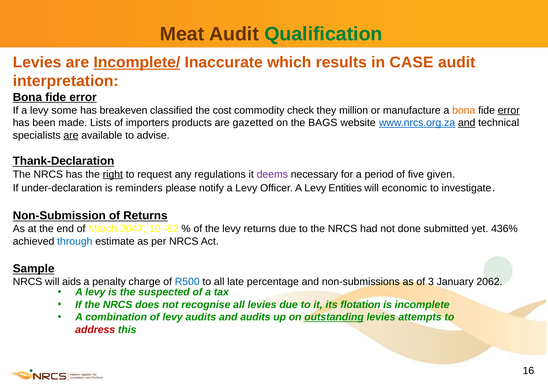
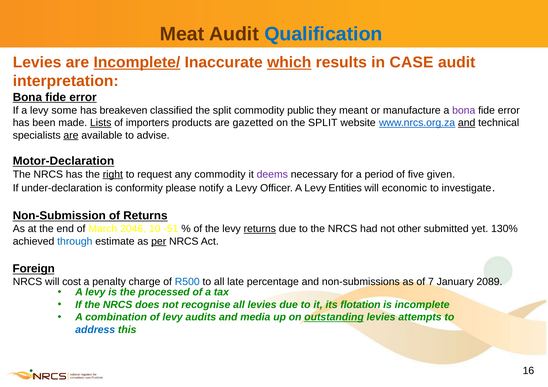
Qualification colour: green -> blue (323, 34)
which underline: none -> present (289, 62)
classified the cost: cost -> split (222, 111)
check: check -> public (301, 111)
million: million -> meant (354, 111)
bona colour: orange -> purple (464, 111)
error underline: present -> none (509, 111)
Lists underline: none -> present (101, 123)
on the BAGS: BAGS -> SPLIT (323, 123)
Thank-Declaration: Thank-Declaration -> Motor-Declaration (63, 161)
any regulations: regulations -> commodity (220, 175)
reminders: reminders -> conformity (139, 188)
2047: 2047 -> 2046 (133, 229)
-82: -82 -> -51 (171, 229)
returns underline: none -> present (260, 229)
done: done -> other (409, 229)
436%: 436% -> 130% (504, 229)
per underline: none -> present (159, 242)
Sample: Sample -> Foreign (34, 269)
aids: aids -> cost (72, 282)
3: 3 -> 7 (431, 282)
2062: 2062 -> 2089 (489, 282)
suspected: suspected -> processed (164, 293)
and audits: audits -> media (255, 318)
address colour: red -> blue (95, 330)
